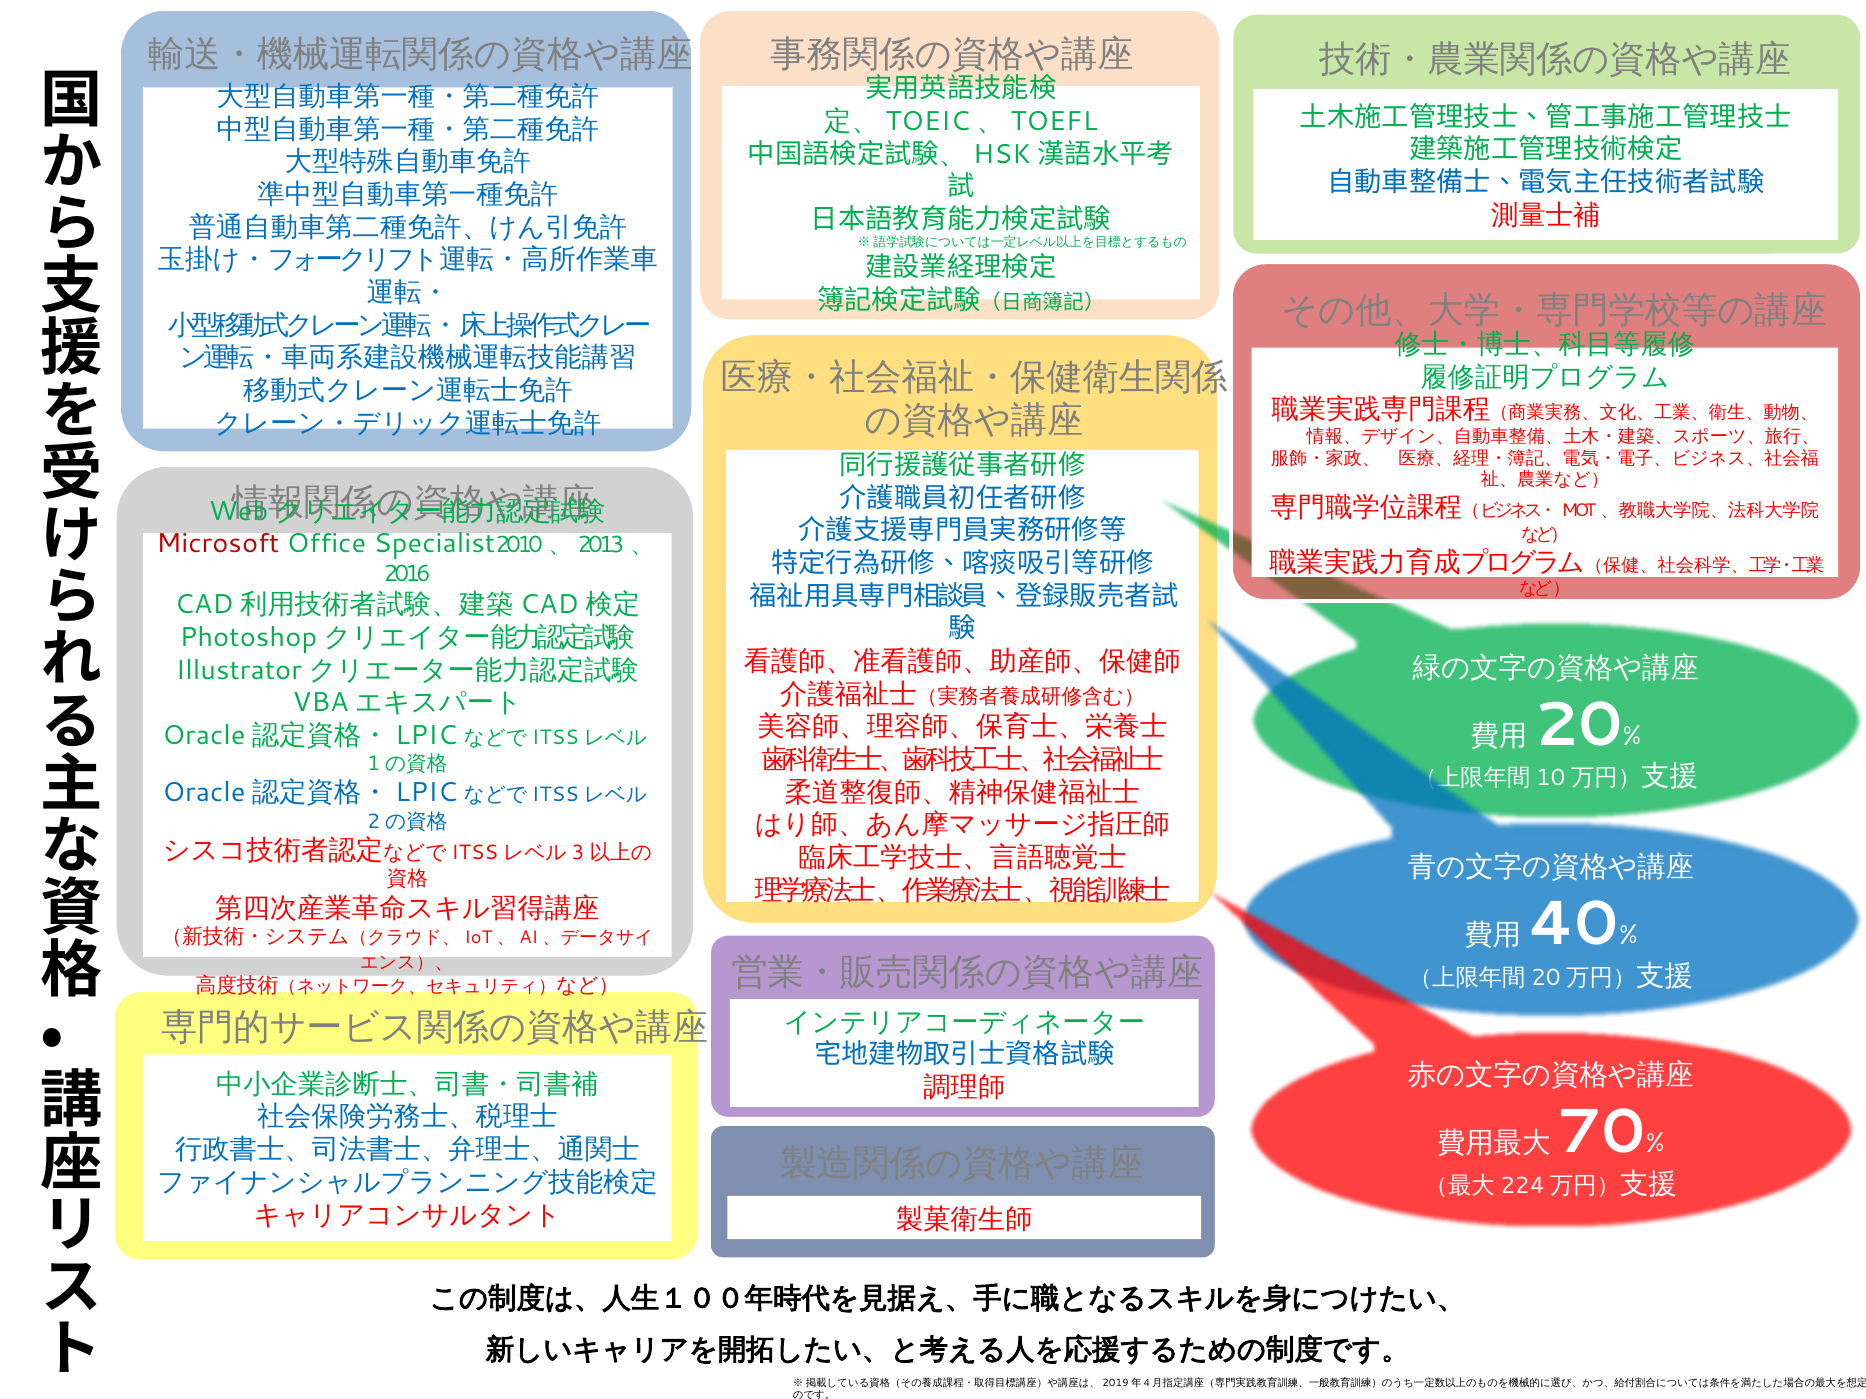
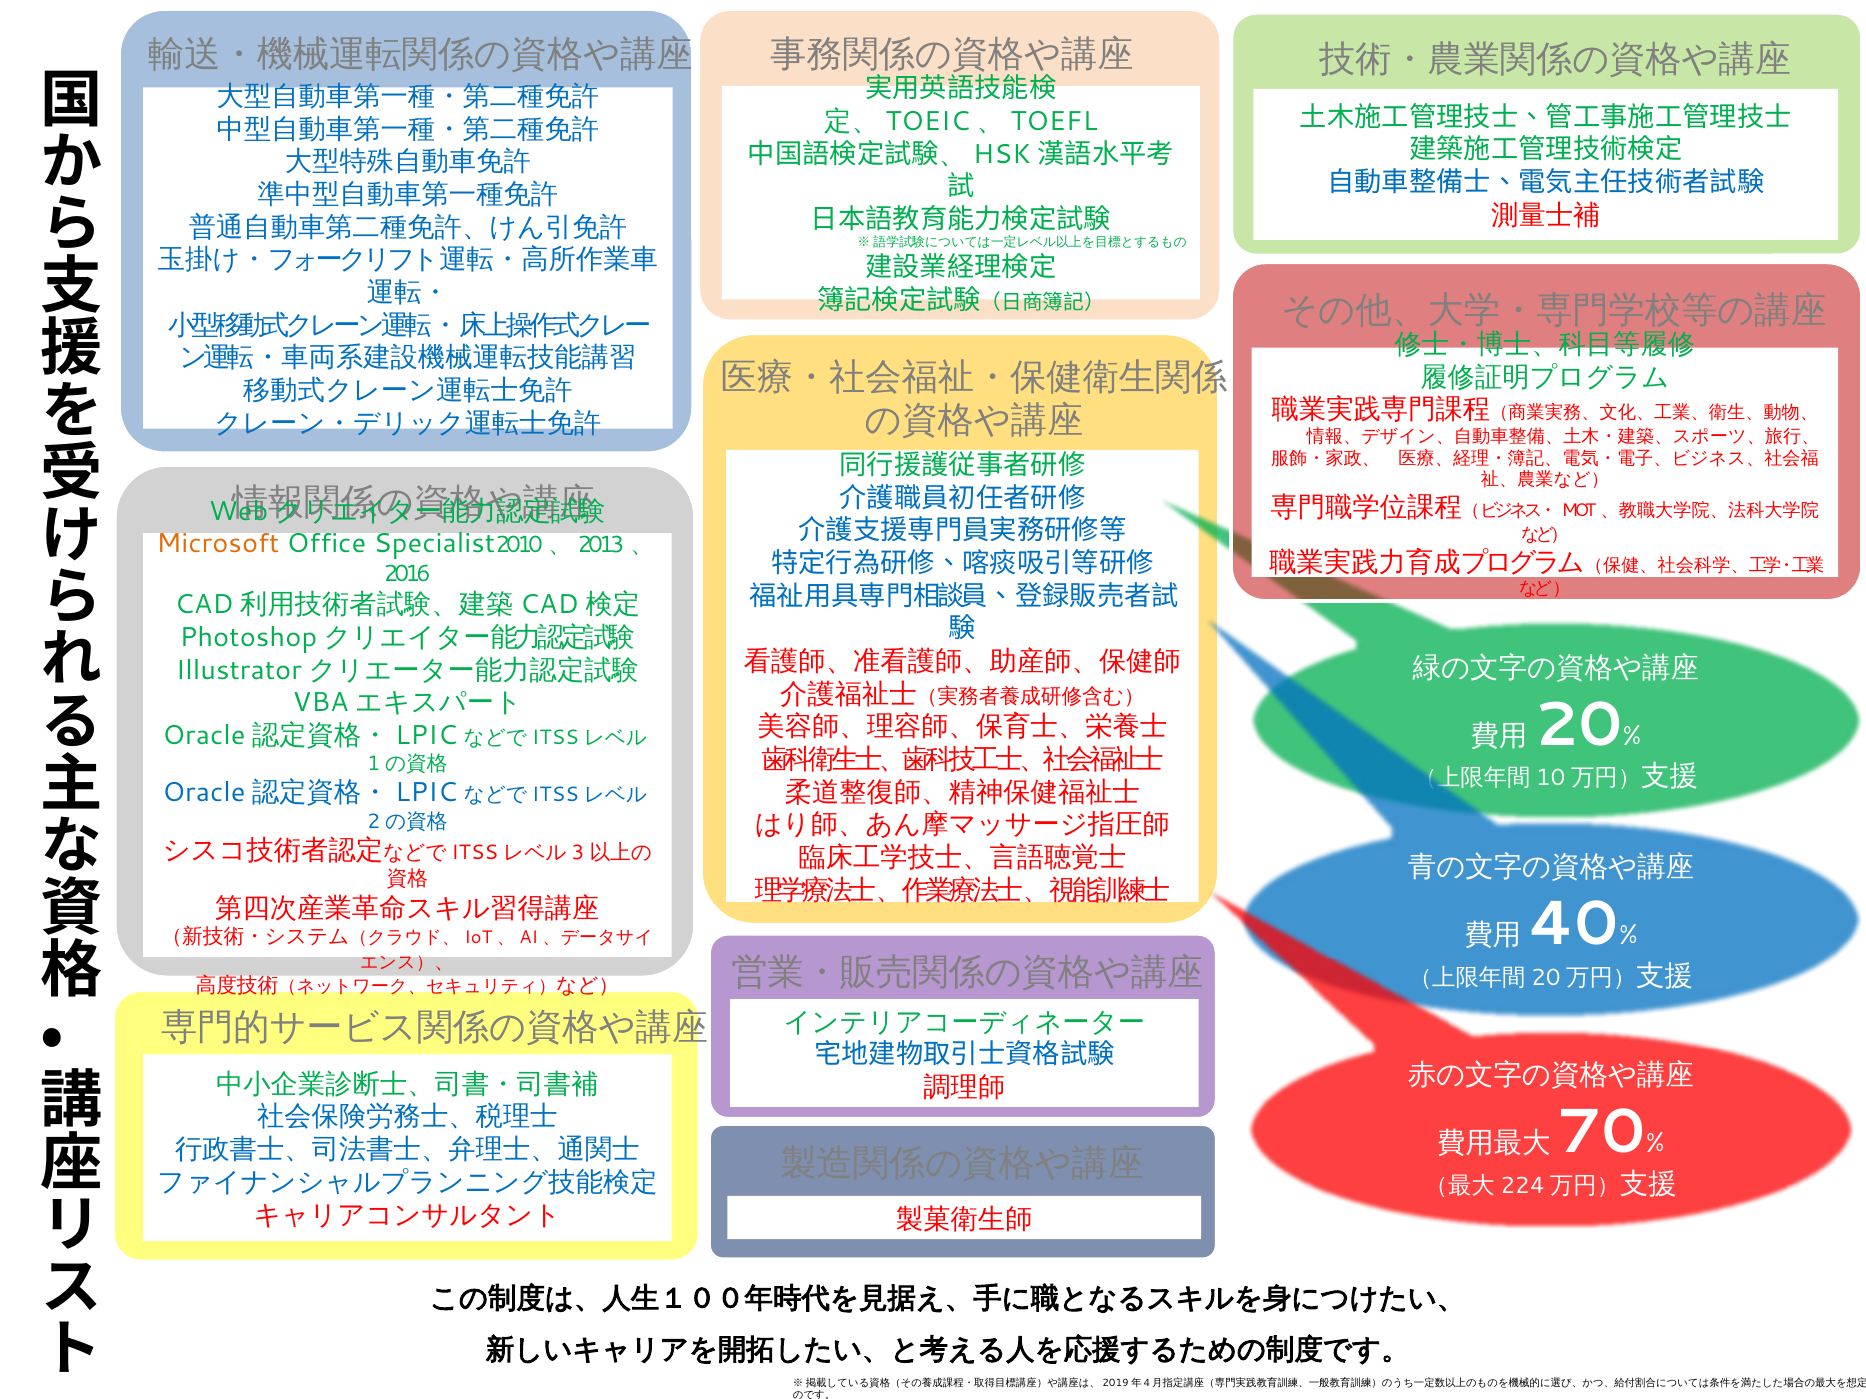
Microsoft colour: red -> orange (218, 544)
